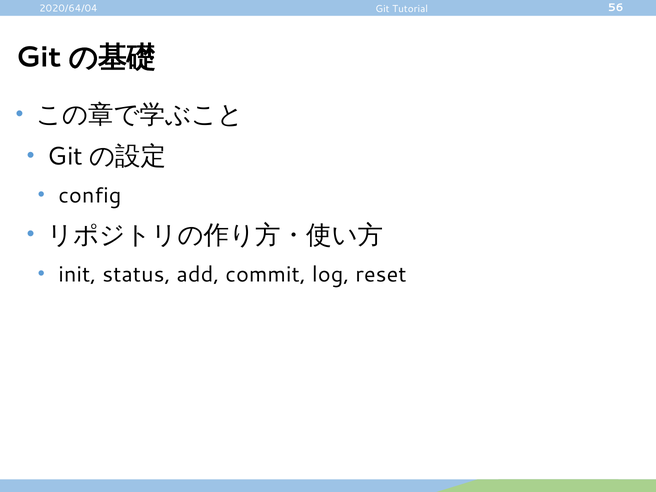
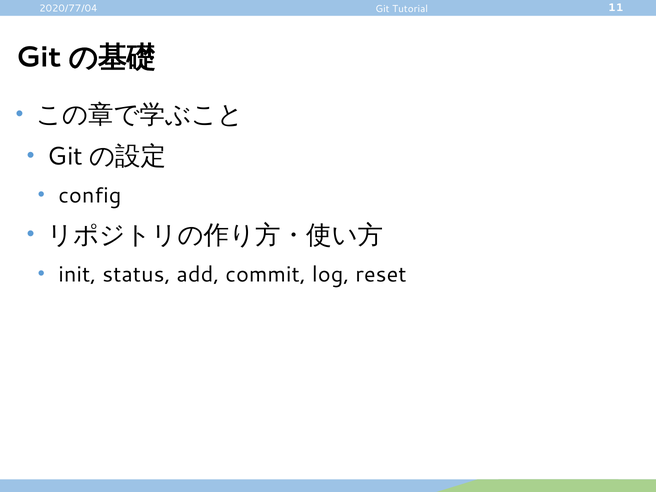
2020/64/04: 2020/64/04 -> 2020/77/04 (68, 9)
56: 56 -> 11 (616, 8)
